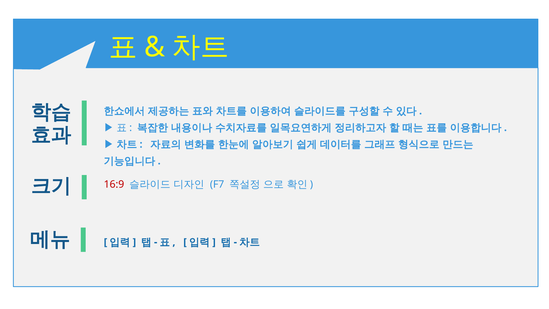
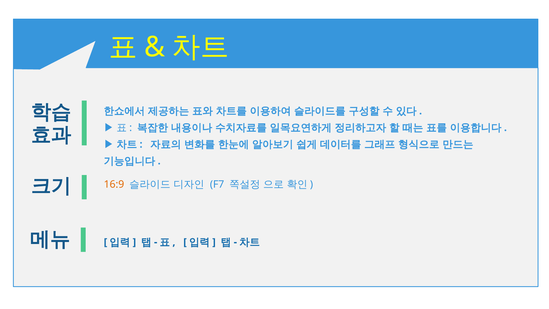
16:9 colour: red -> orange (114, 184)
